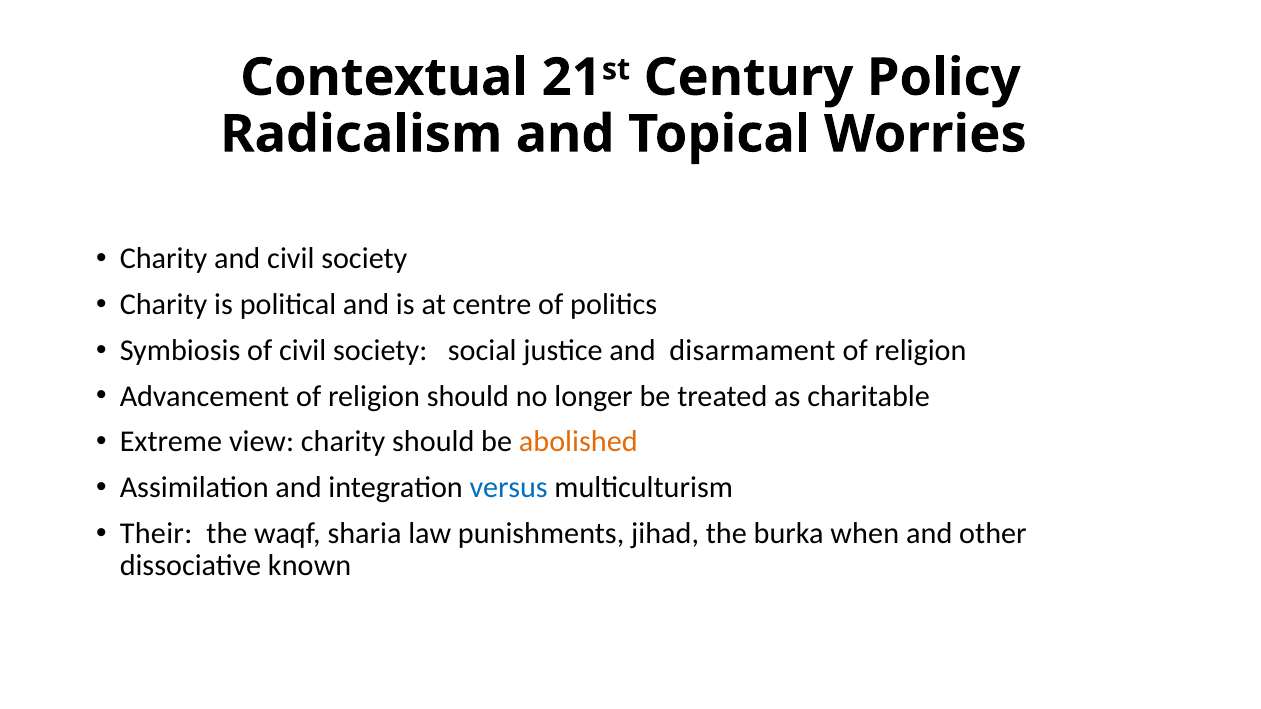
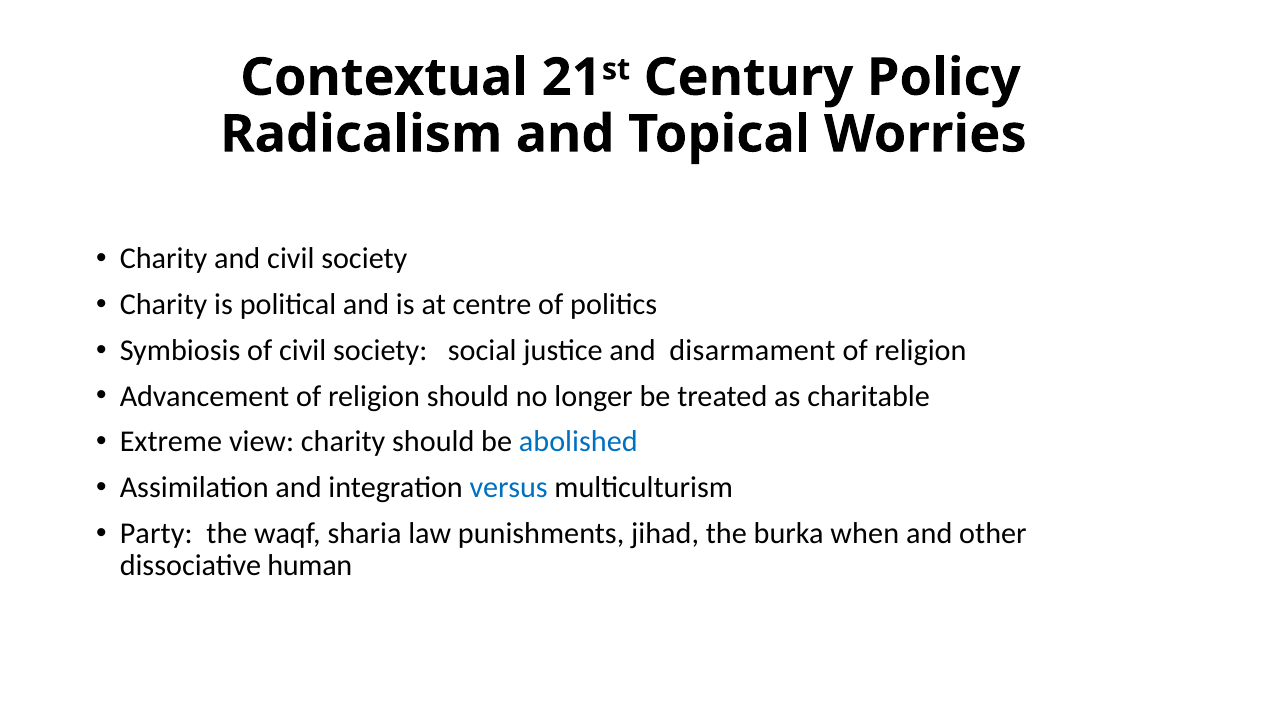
abolished colour: orange -> blue (578, 442)
Their: Their -> Party (156, 534)
known: known -> human (310, 566)
